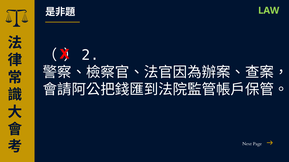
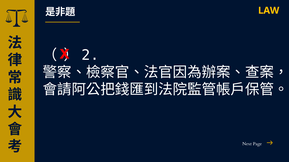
LAW colour: light green -> yellow (269, 11)
